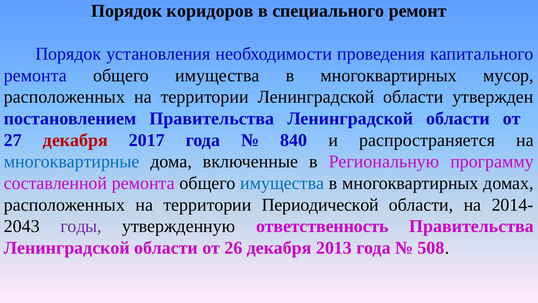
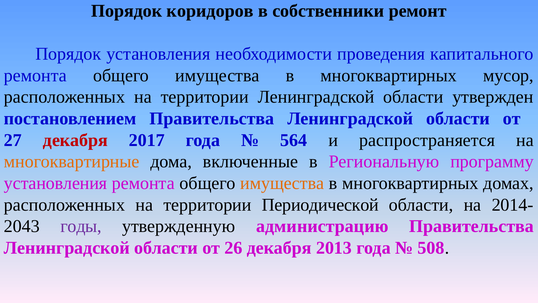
специального: специального -> собственники (328, 11)
840: 840 -> 564 (294, 140)
многоквартирные colour: blue -> orange (72, 161)
составленной: составленной -> установления (56, 183)
имущества colour: blue -> orange (282, 183)
ответственность: ответственность -> администрацию (322, 226)
